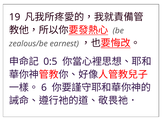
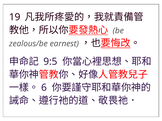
0:5: 0:5 -> 9:5 (50, 62)
